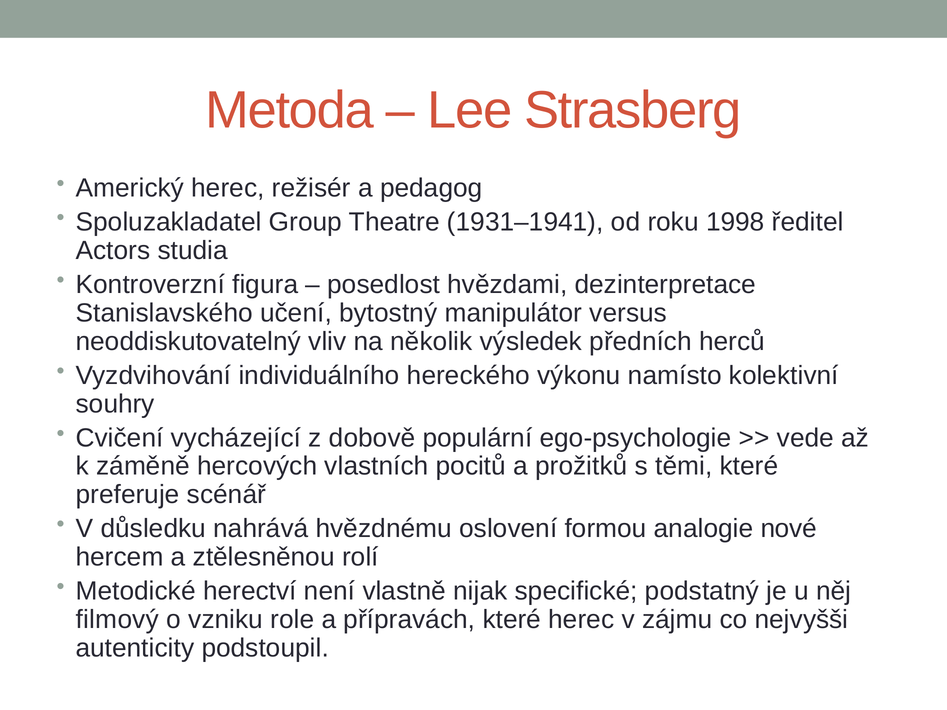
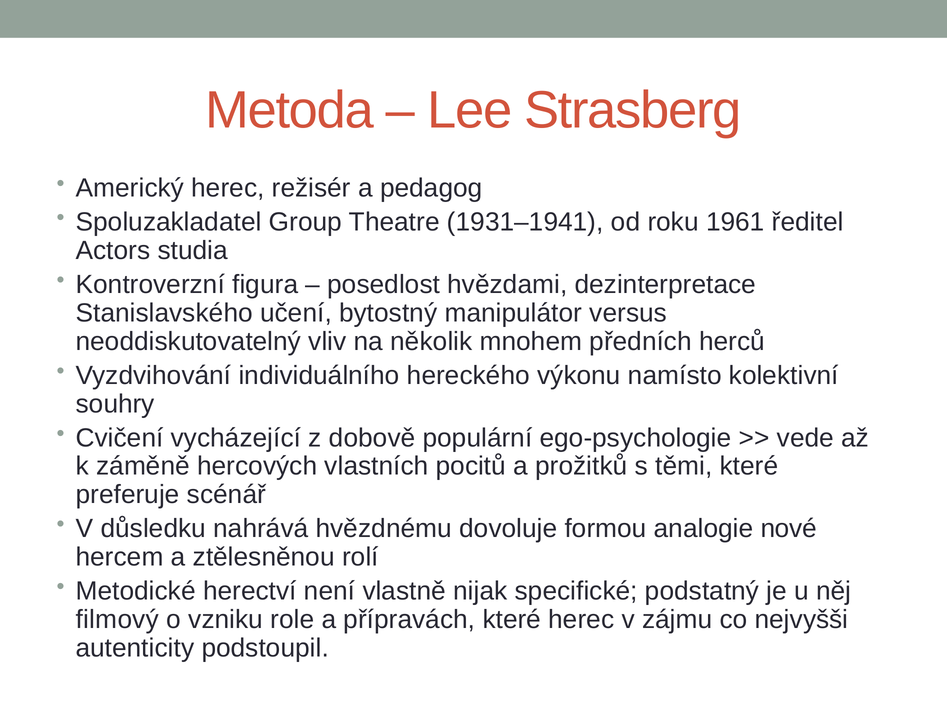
1998: 1998 -> 1961 (735, 222)
výsledek: výsledek -> mnohem (531, 341)
oslovení: oslovení -> dovoluje (508, 529)
